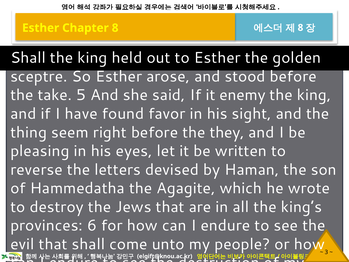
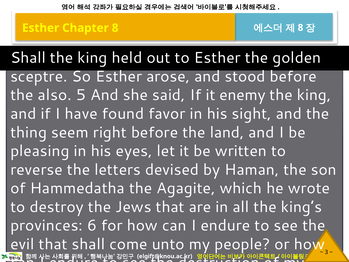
take: take -> also (55, 95)
they: they -> land (227, 132)
